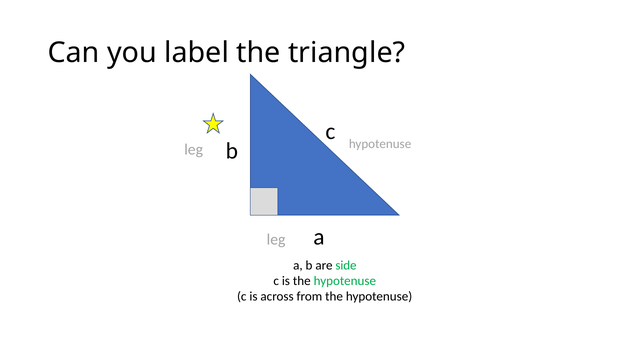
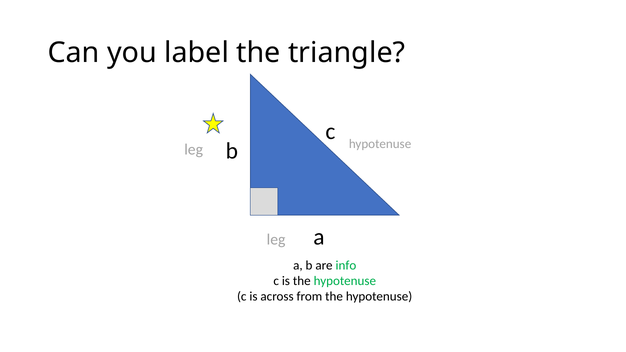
side: side -> info (346, 265)
